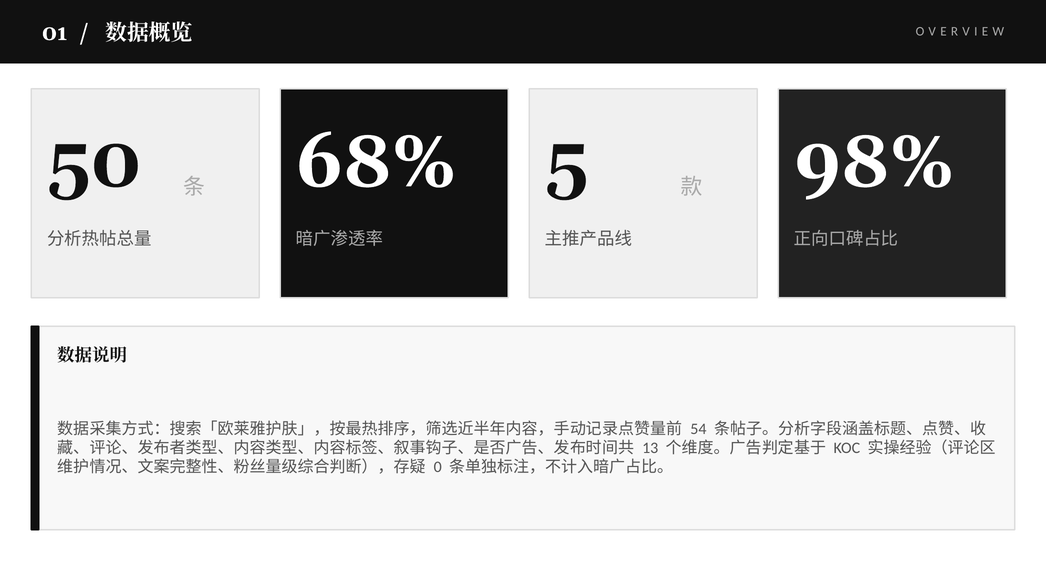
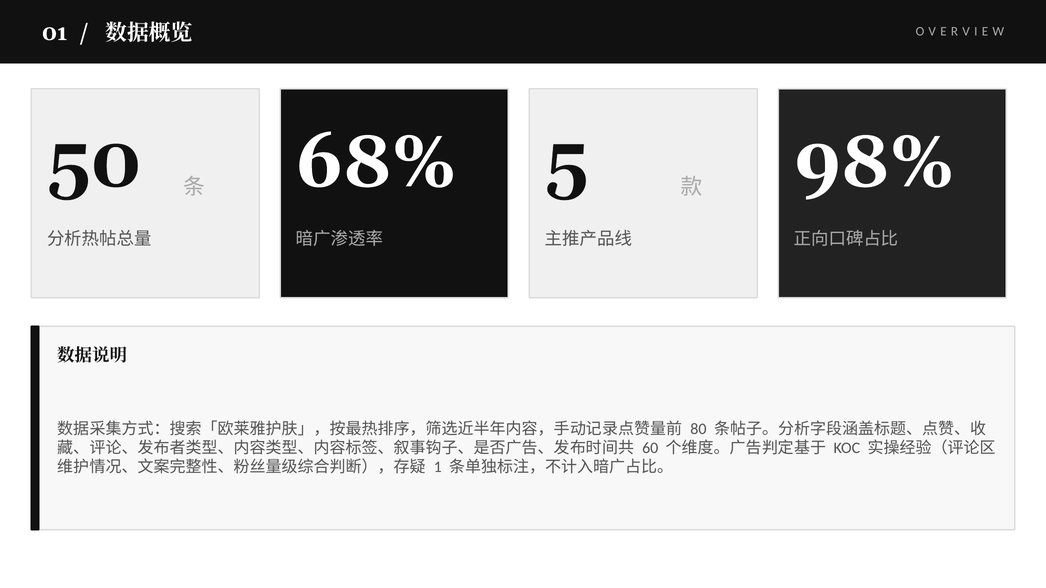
54: 54 -> 80 (698, 429)
13: 13 -> 60 (650, 448)
0: 0 -> 1 (438, 467)
